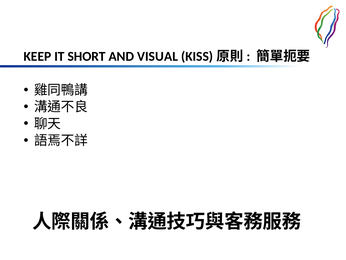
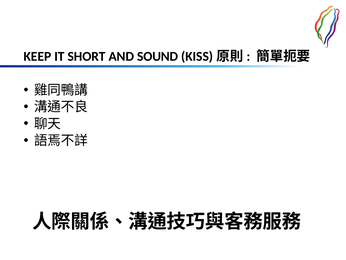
VISUAL: VISUAL -> SOUND (158, 56)
